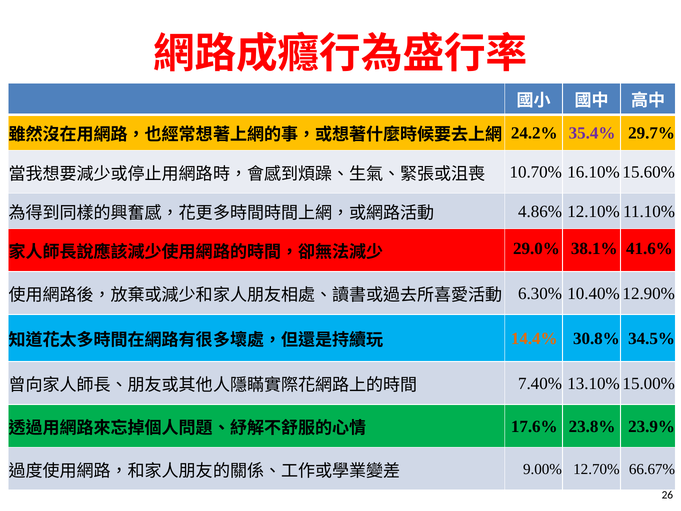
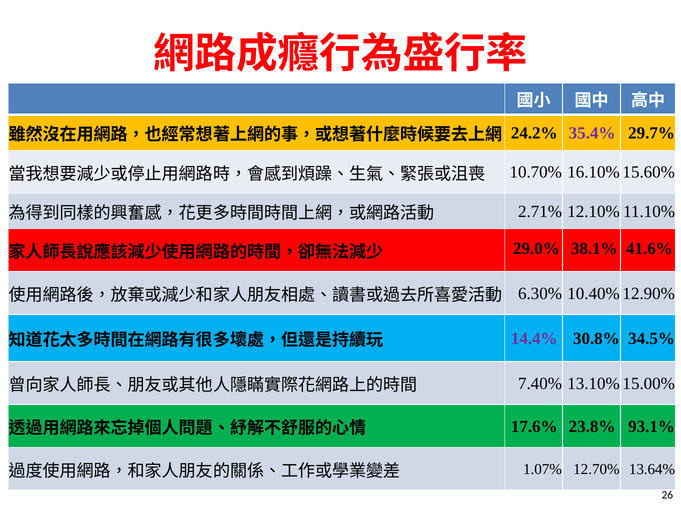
4.86%: 4.86% -> 2.71% (540, 211)
14.4% colour: orange -> purple (534, 338)
23.9%: 23.9% -> 93.1% (652, 426)
9.00%: 9.00% -> 1.07% (542, 469)
66.67%: 66.67% -> 13.64% (652, 469)
